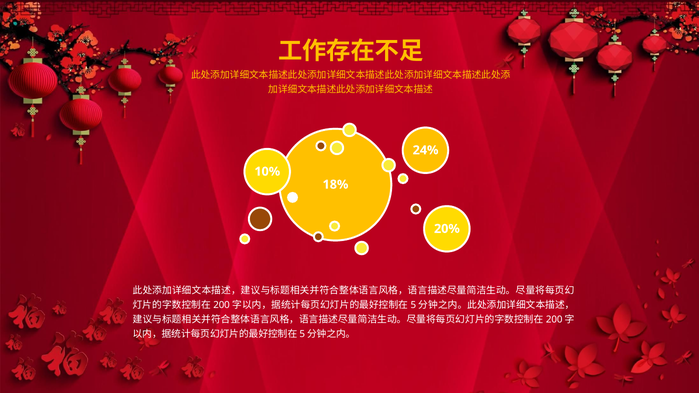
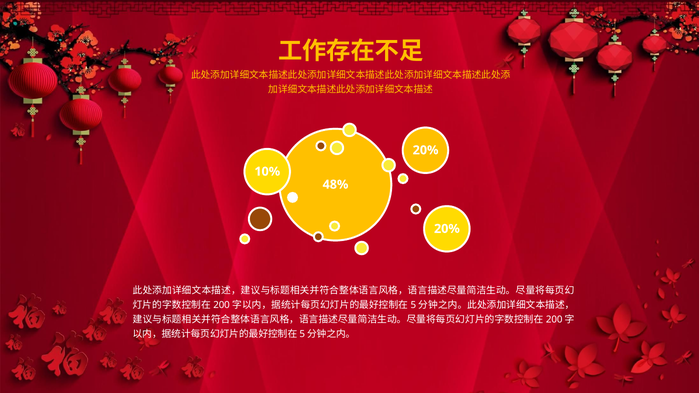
24%: 24% -> 20% (426, 150)
18%: 18% -> 48% (335, 185)
